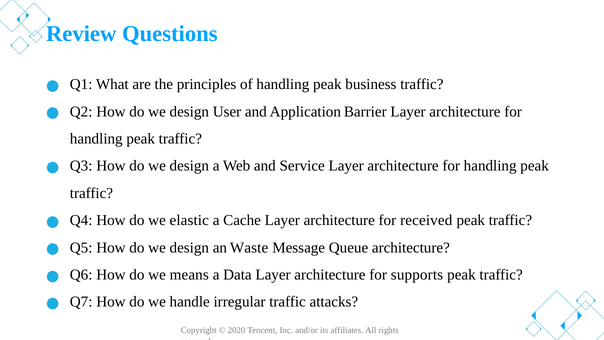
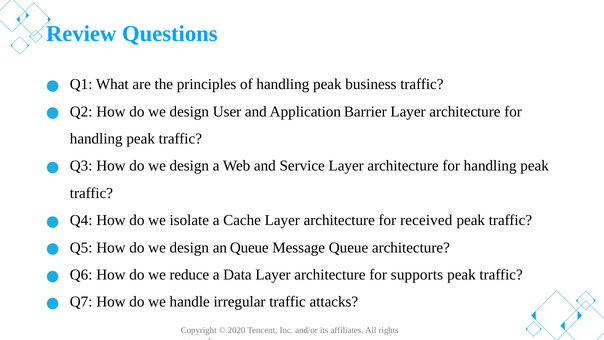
elastic: elastic -> isolate (189, 220)
an Waste: Waste -> Queue (249, 247)
means: means -> reduce (189, 275)
